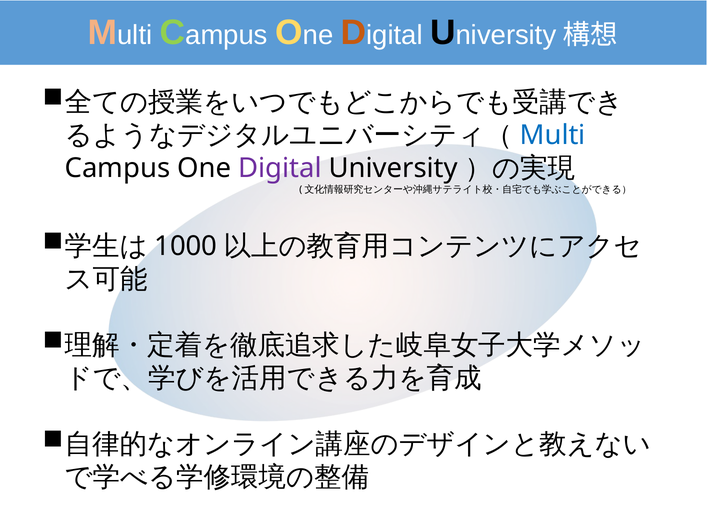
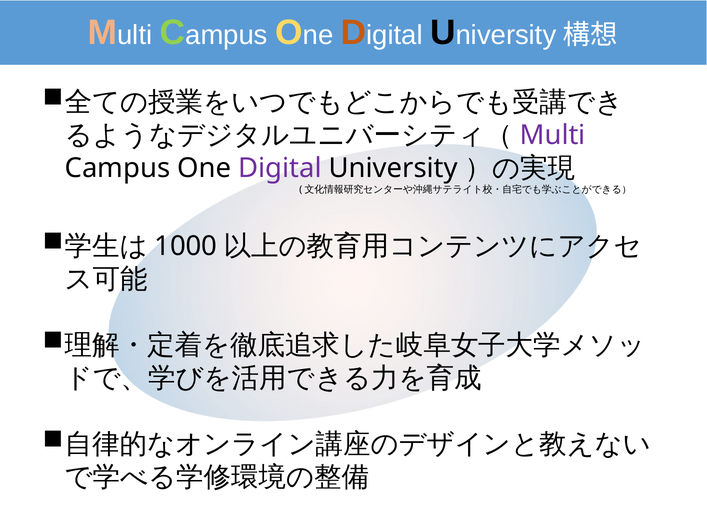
Multi colour: blue -> purple (553, 135)
